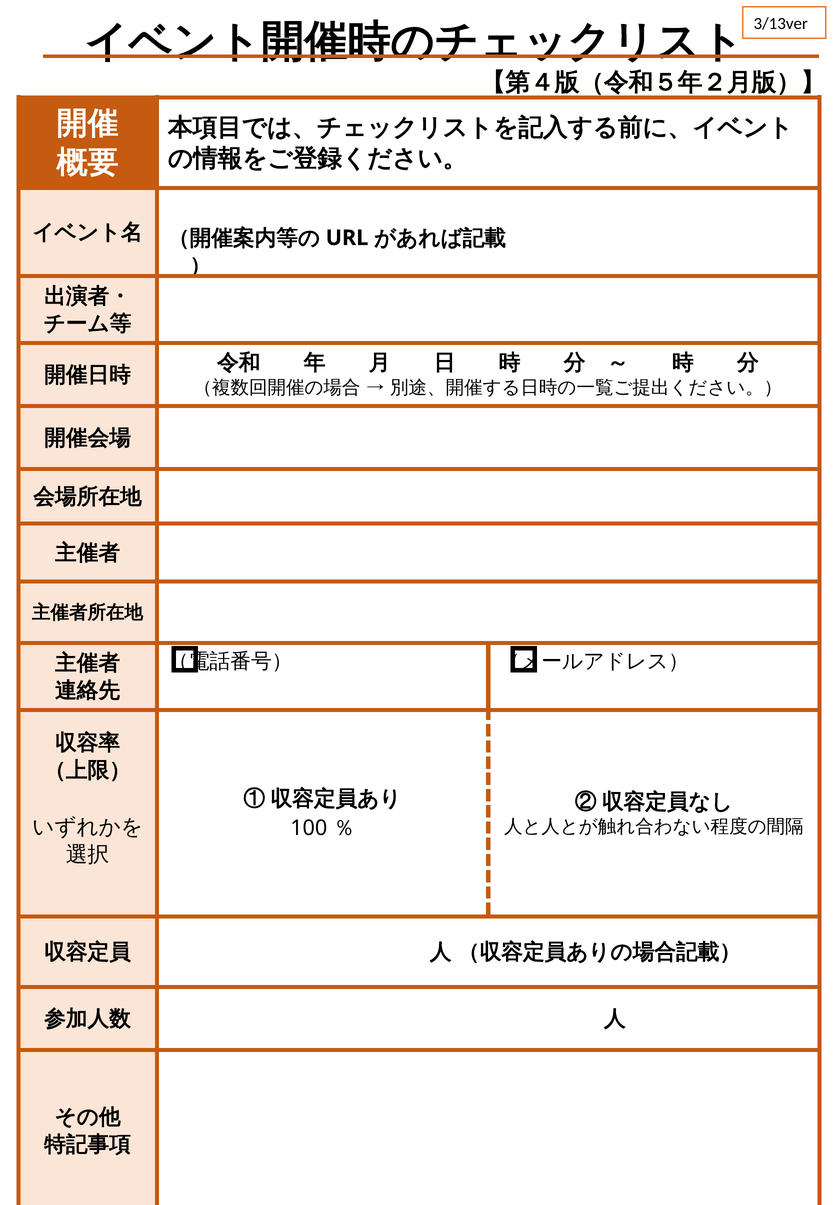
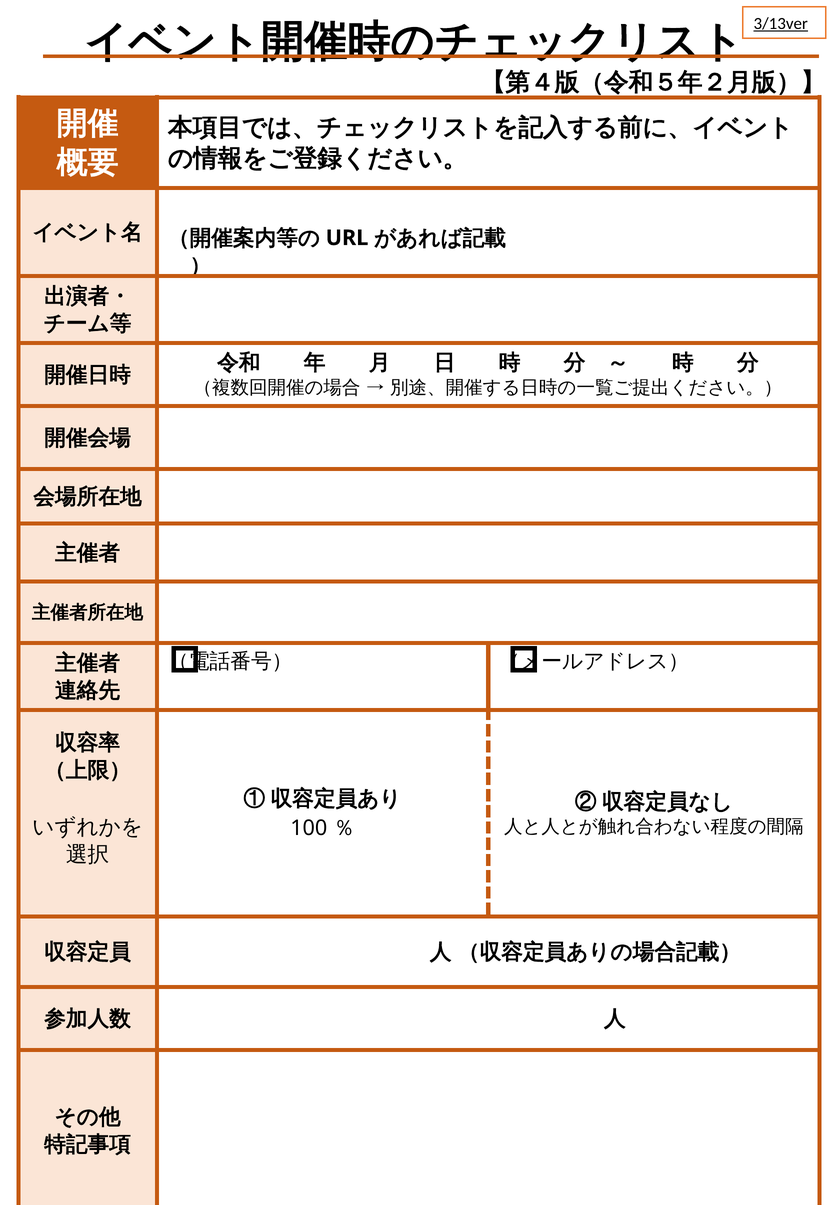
3/13ver underline: none -> present (781, 24)
